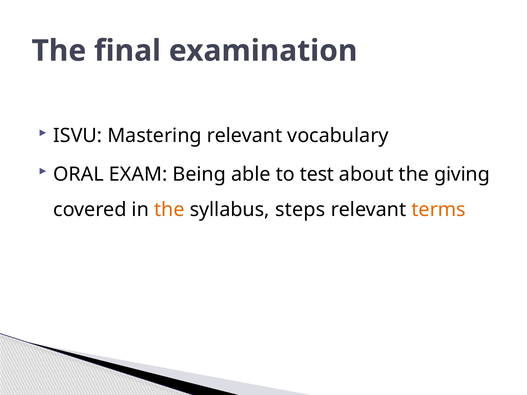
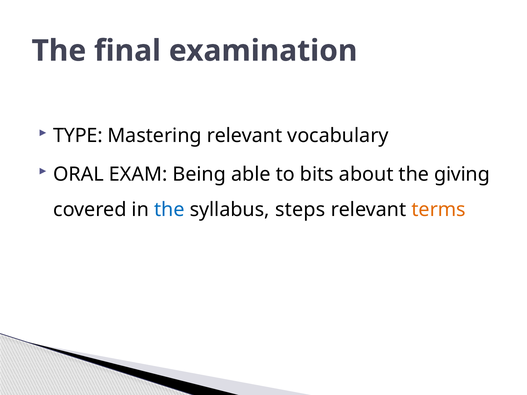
ISVU: ISVU -> TYPE (78, 136)
test: test -> bits (317, 174)
the colour: orange -> blue (169, 210)
